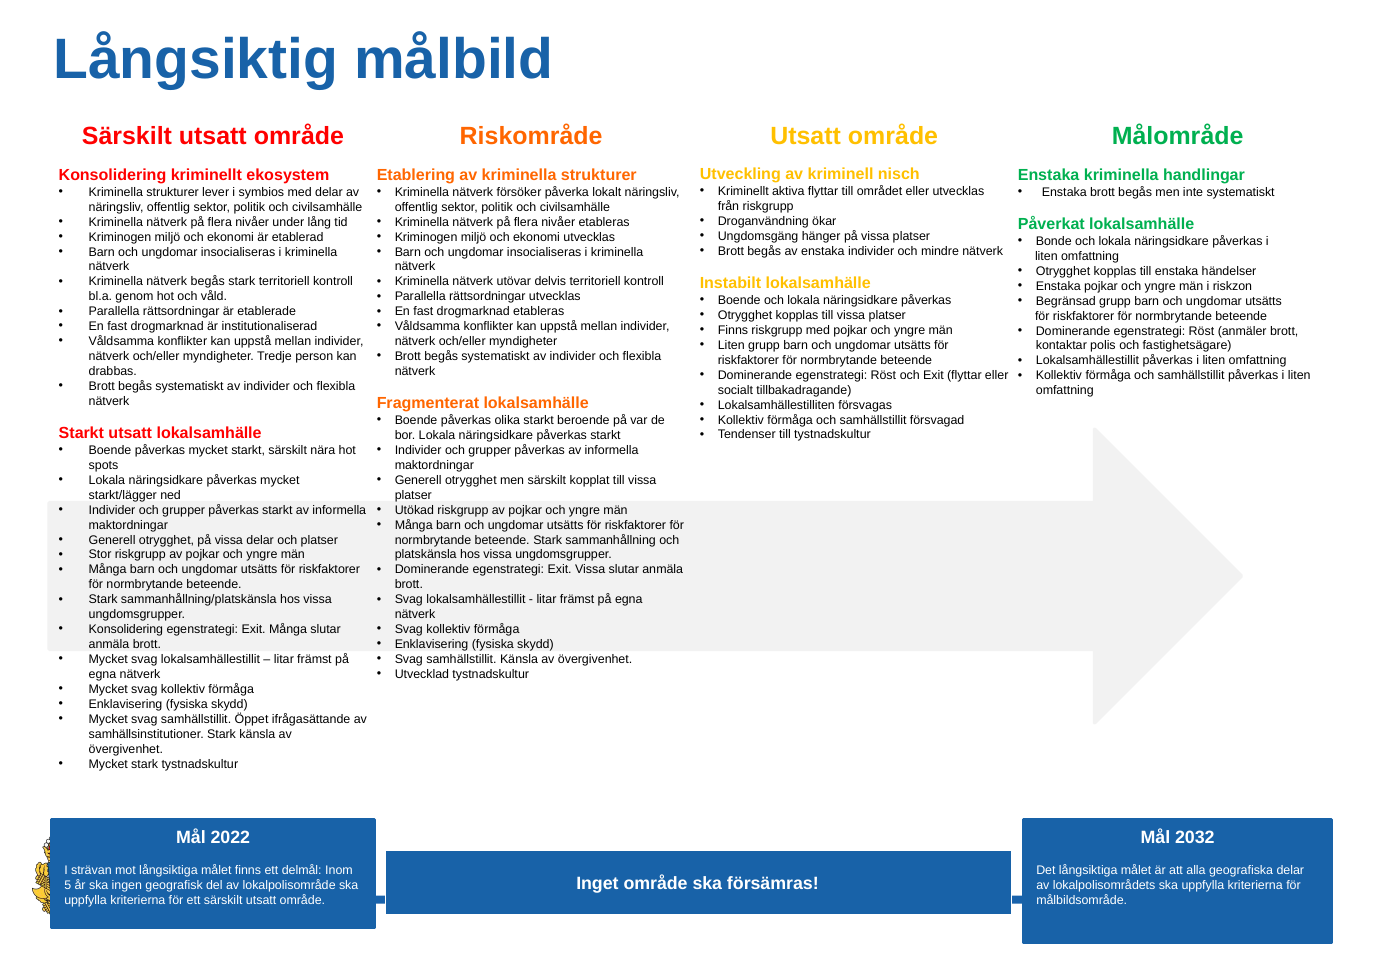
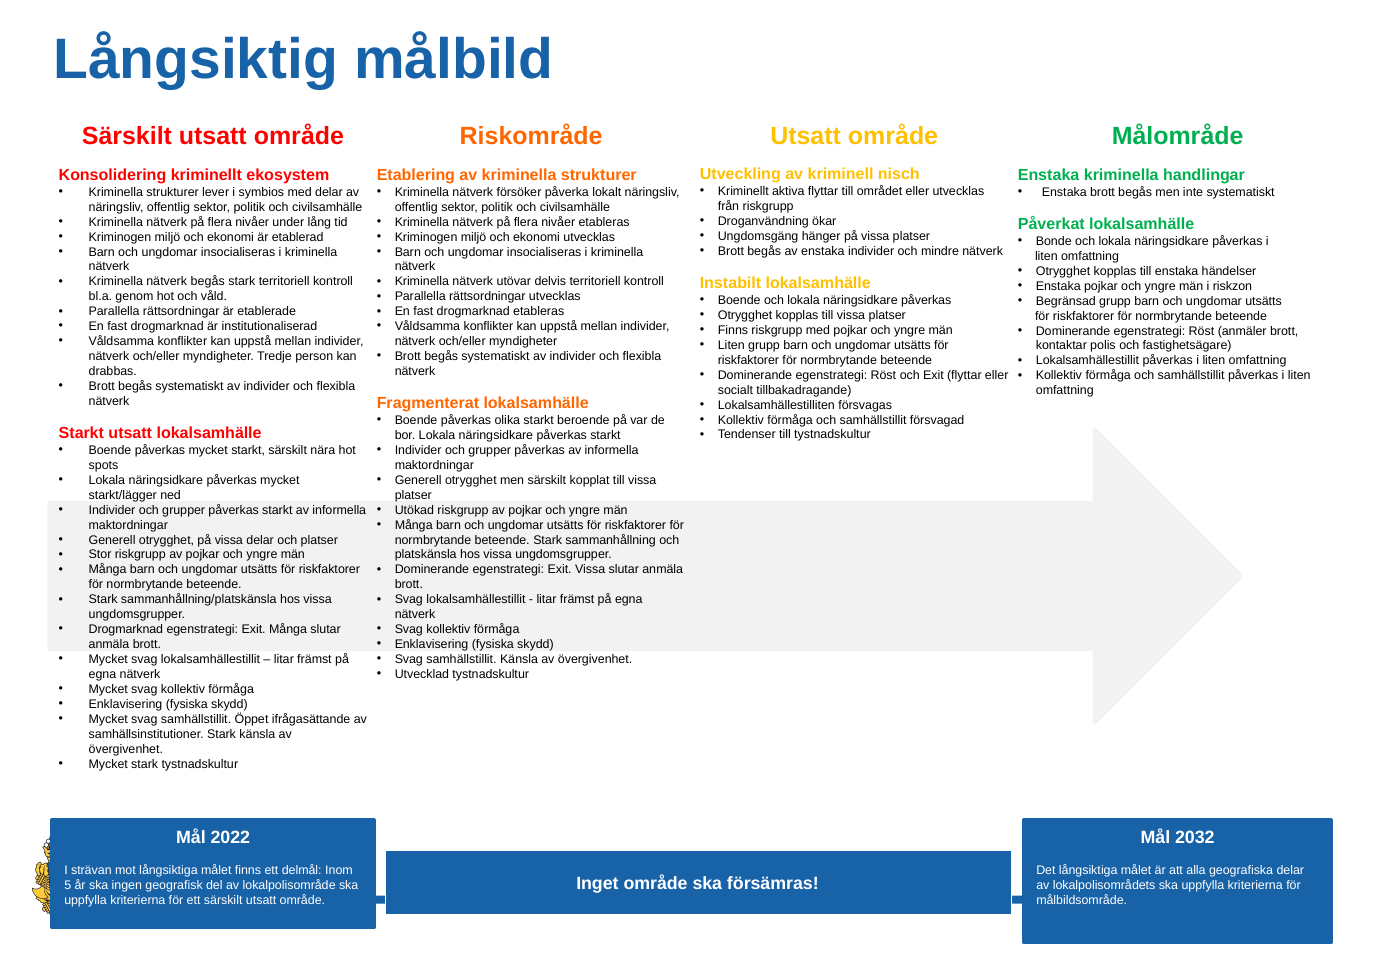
Konsolidering: Konsolidering -> Drogmarknad (126, 630)
